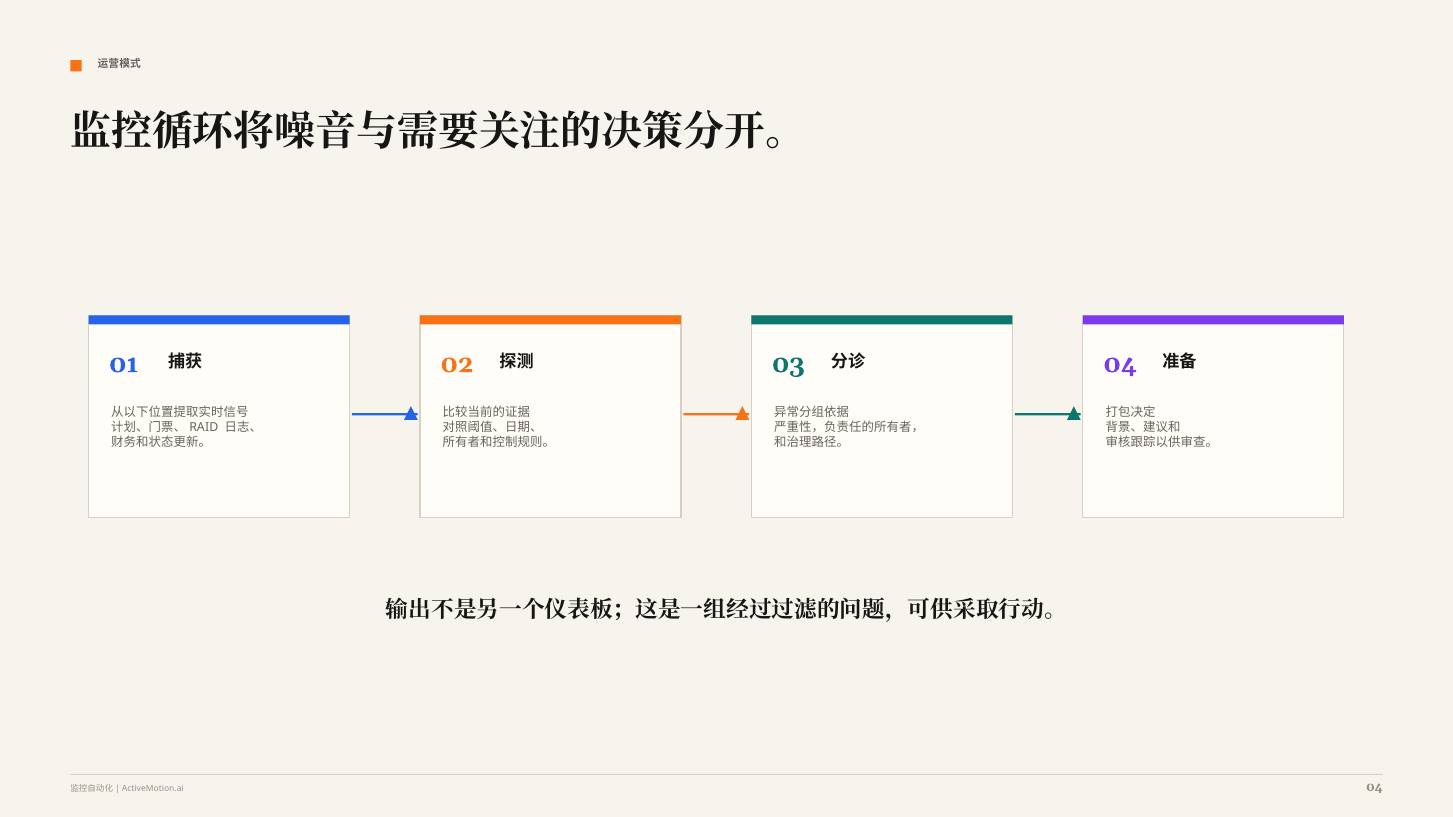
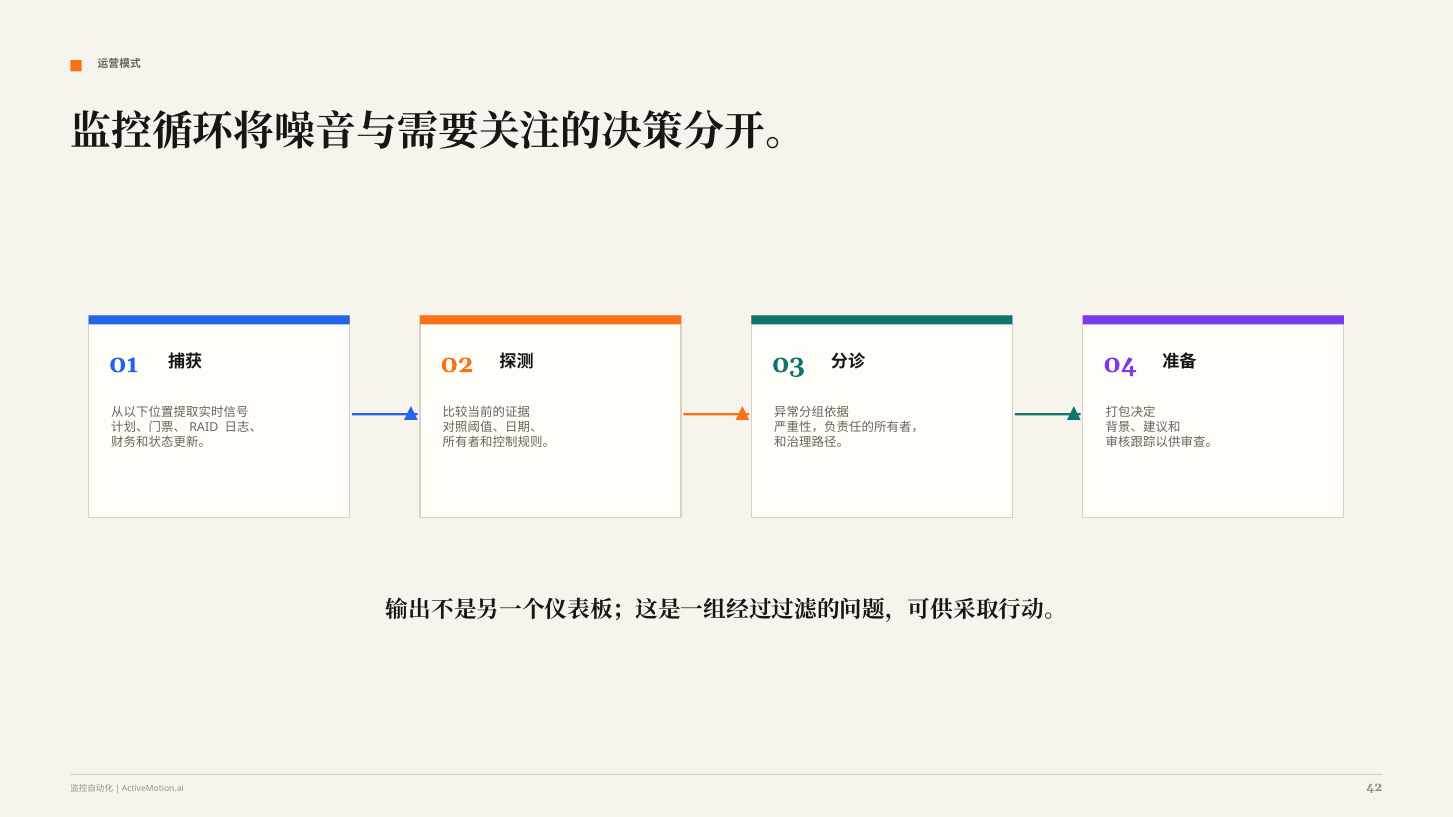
ActiveMotion.ai 04: 04 -> 42 (1374, 787)
